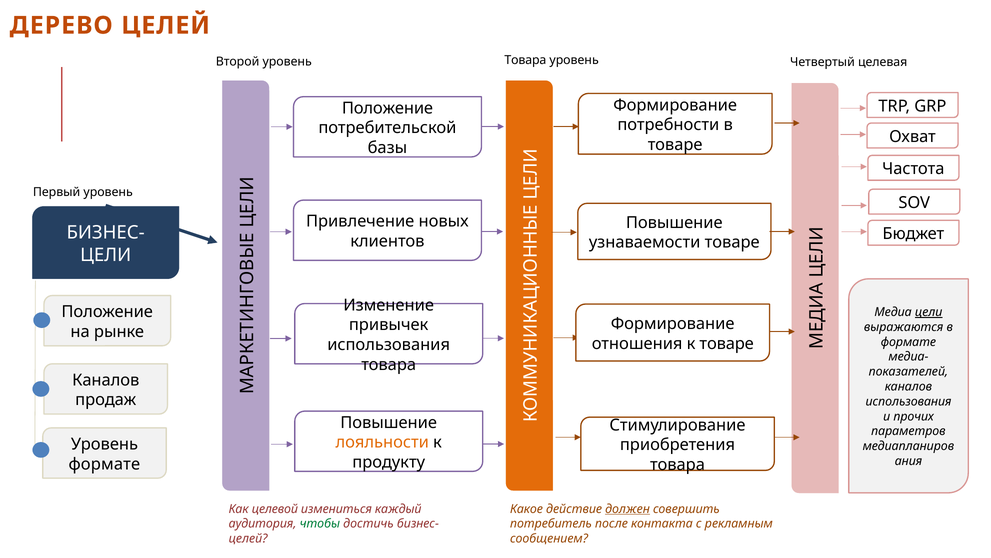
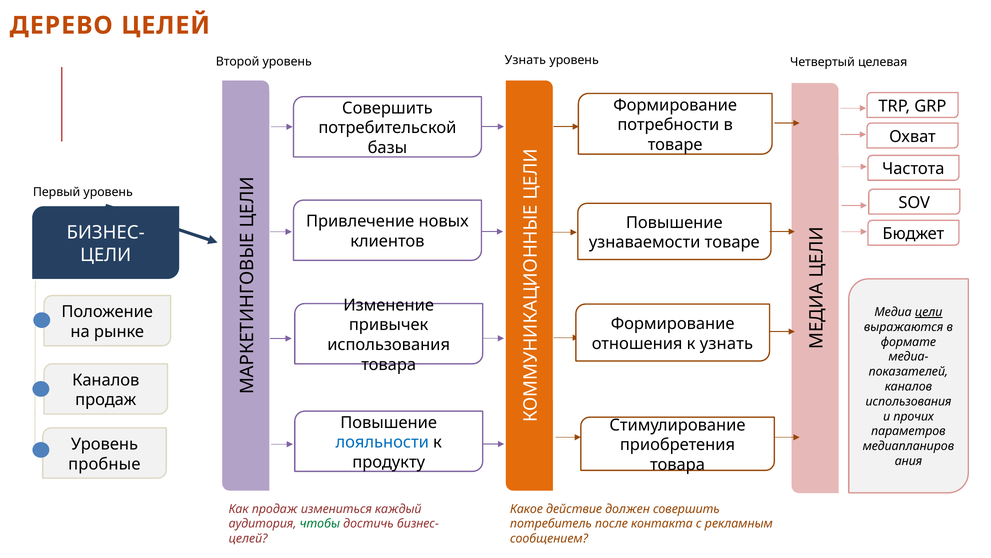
Товара: Товара -> Узнать (525, 60)
Положение: Положение -> Совершить (387, 108)
к товаре: товаре -> узнать (726, 343)
лояльности colour: orange -> blue (382, 442)
формате: формате -> пробные (104, 464)
Как целевой: целевой -> продаж (275, 508)
должен underline: present -> none (628, 508)
